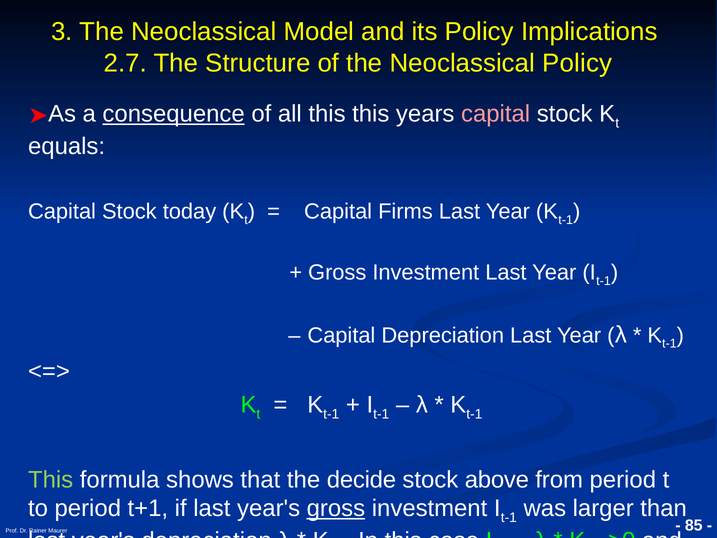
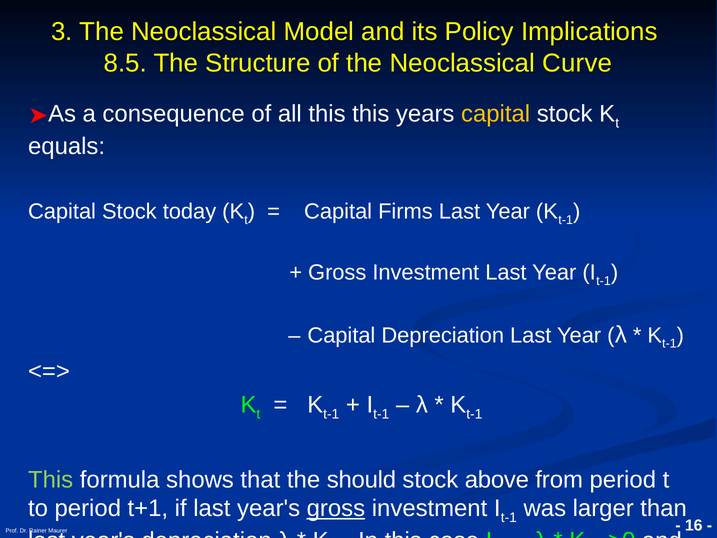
2.7: 2.7 -> 8.5 (125, 63)
Neoclassical Policy: Policy -> Curve (577, 63)
consequence underline: present -> none (174, 114)
capital colour: pink -> yellow (496, 114)
decide: decide -> should (361, 479)
85: 85 -> 16 (694, 525)
